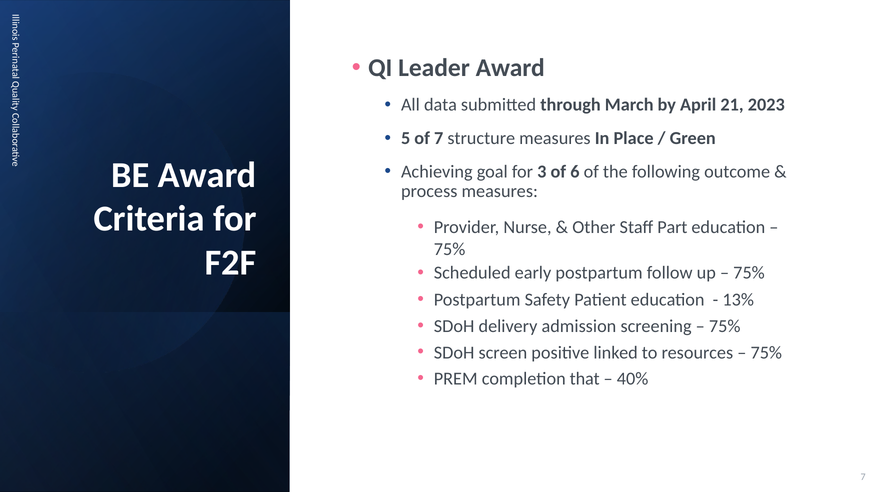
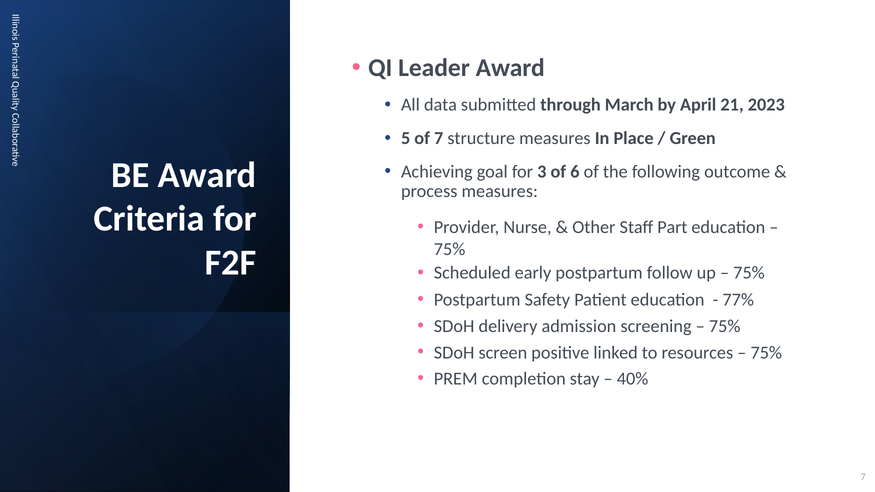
13%: 13% -> 77% (738, 300)
that: that -> stay (585, 379)
